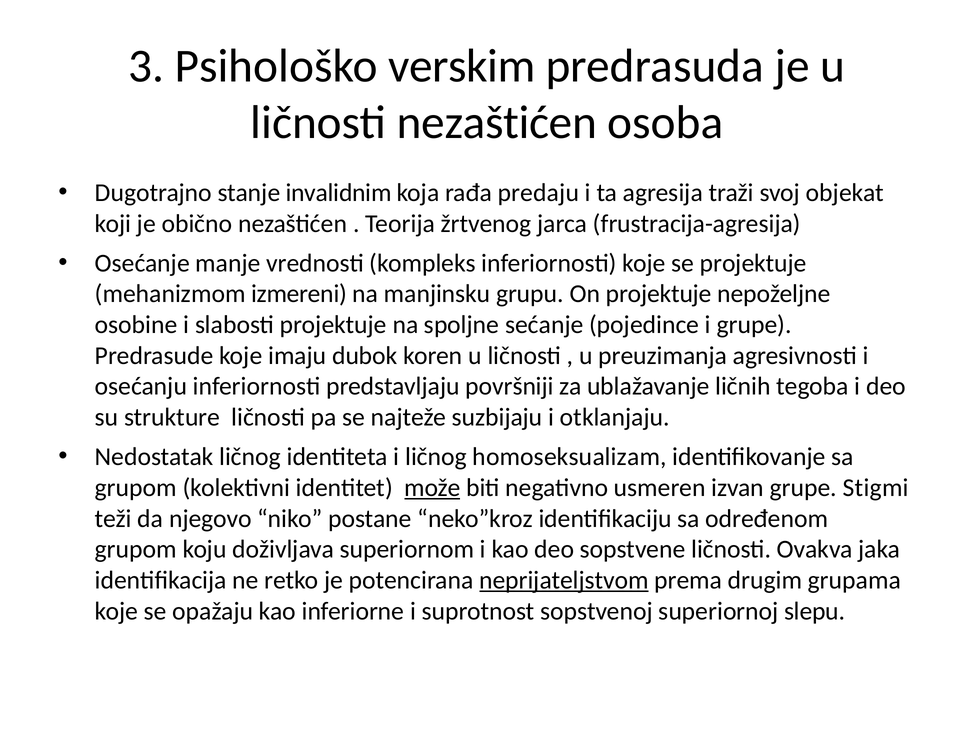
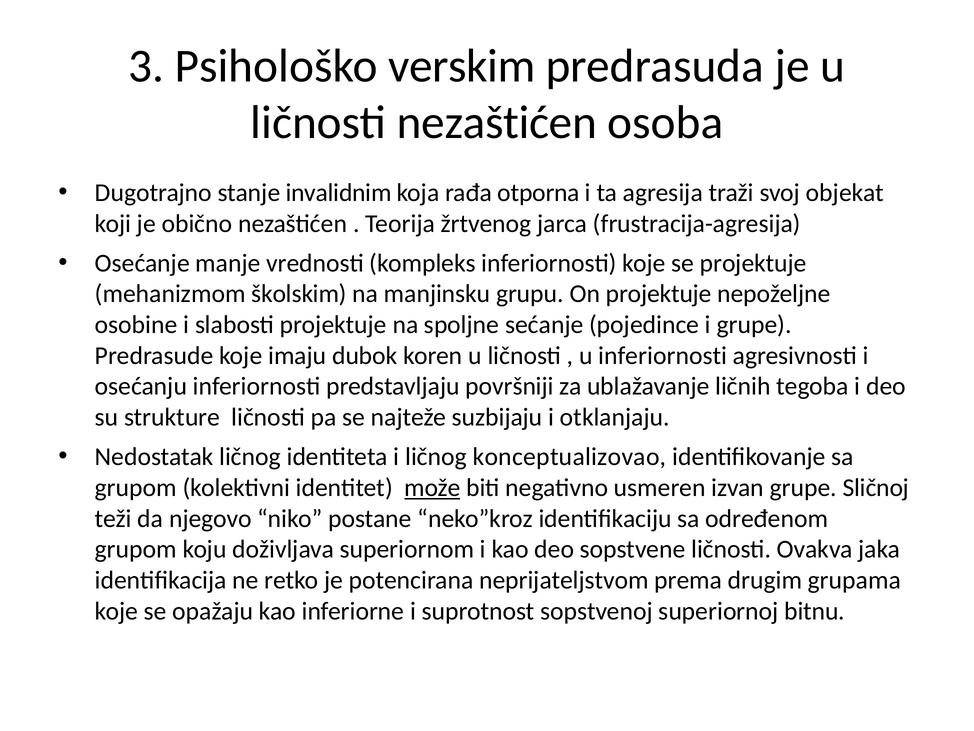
predaju: predaju -> otporna (539, 193)
izmereni: izmereni -> školskim (299, 294)
u preuzimanja: preuzimanja -> inferiornosti (663, 355)
homoseksualizam: homoseksualizam -> konceptualizovao (569, 457)
Stigmi: Stigmi -> Sličnoj (876, 487)
neprijateljstvom underline: present -> none (564, 580)
slepu: slepu -> bitnu (815, 611)
